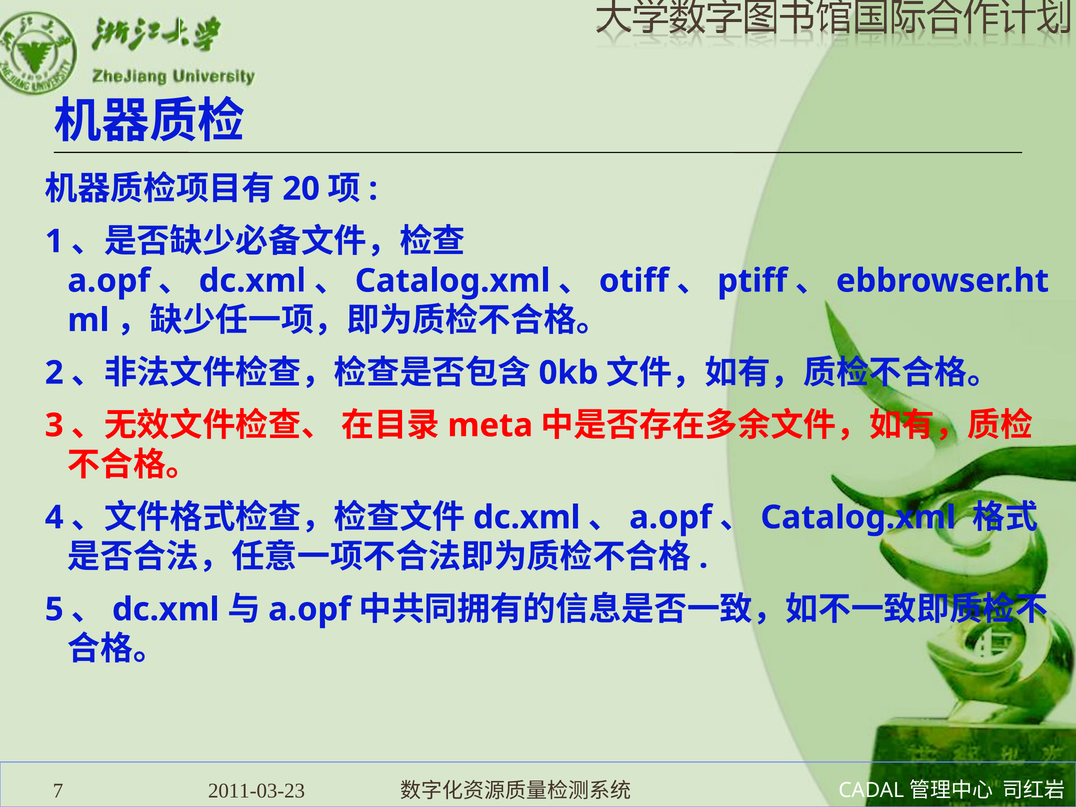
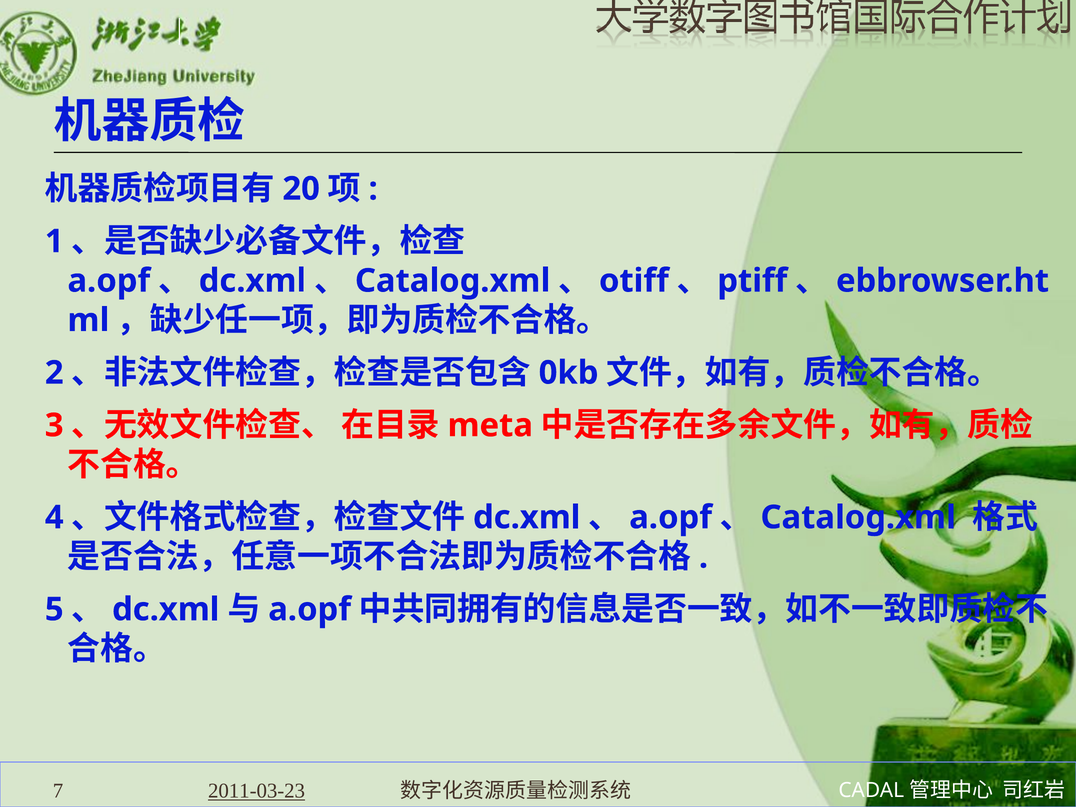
2011-03-23 underline: none -> present (257, 791)
